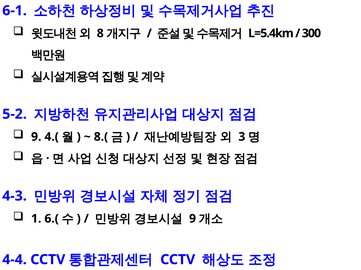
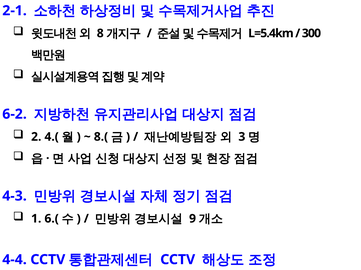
6-1: 6-1 -> 2-1 (15, 11)
5-2: 5-2 -> 6-2 (15, 114)
9: 9 -> 2 (36, 137)
